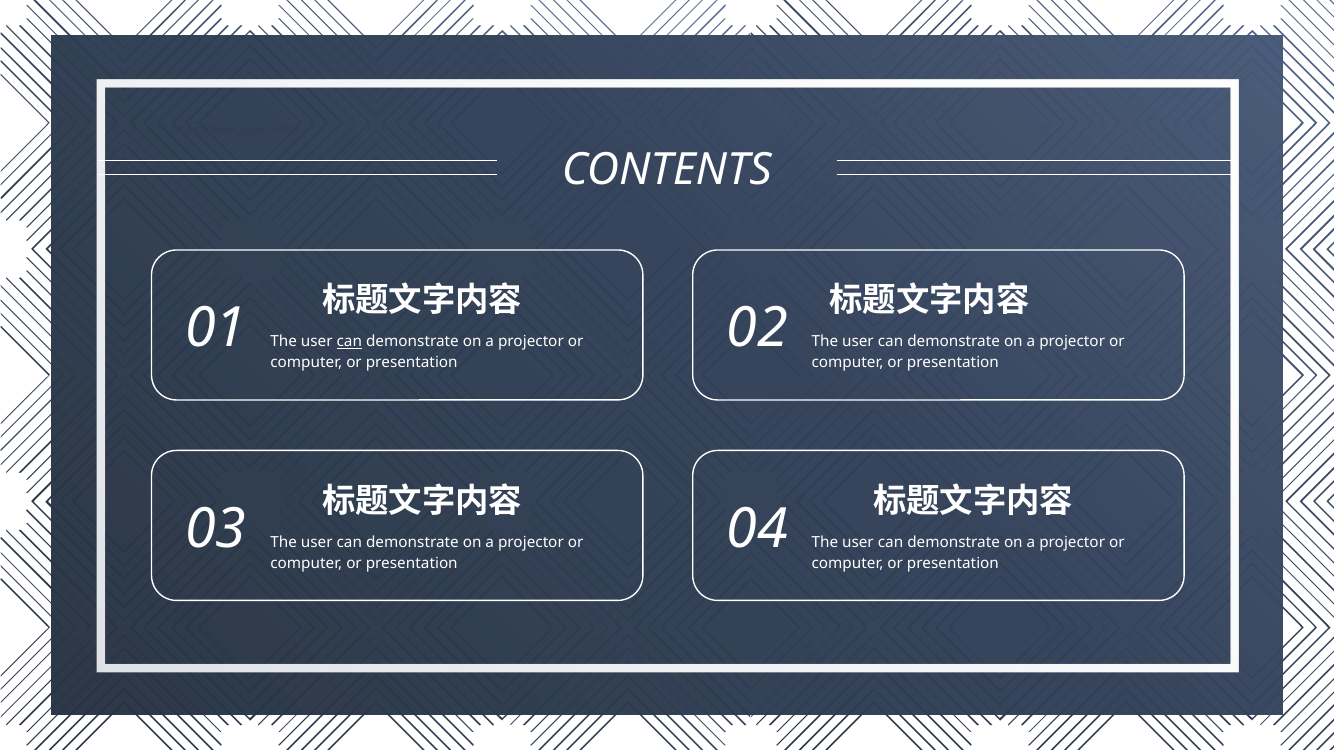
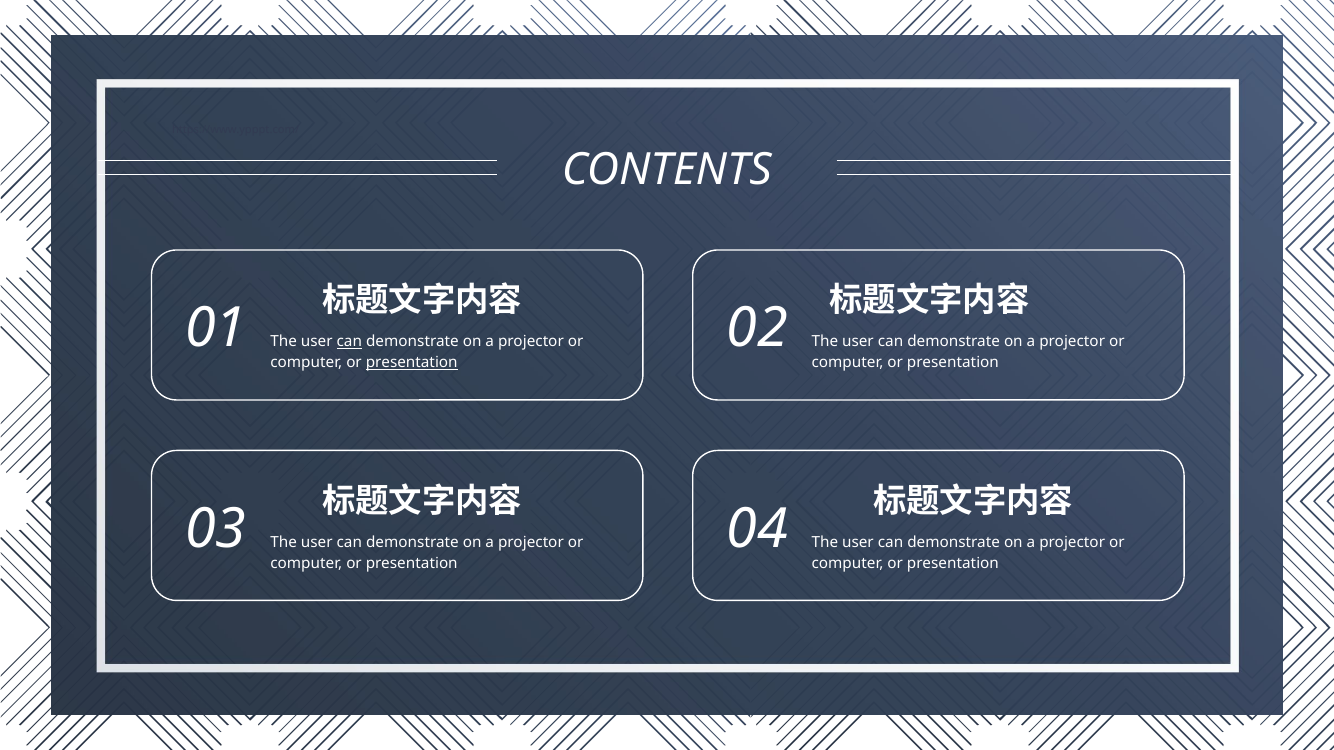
presentation underline: none -> present (412, 363)
